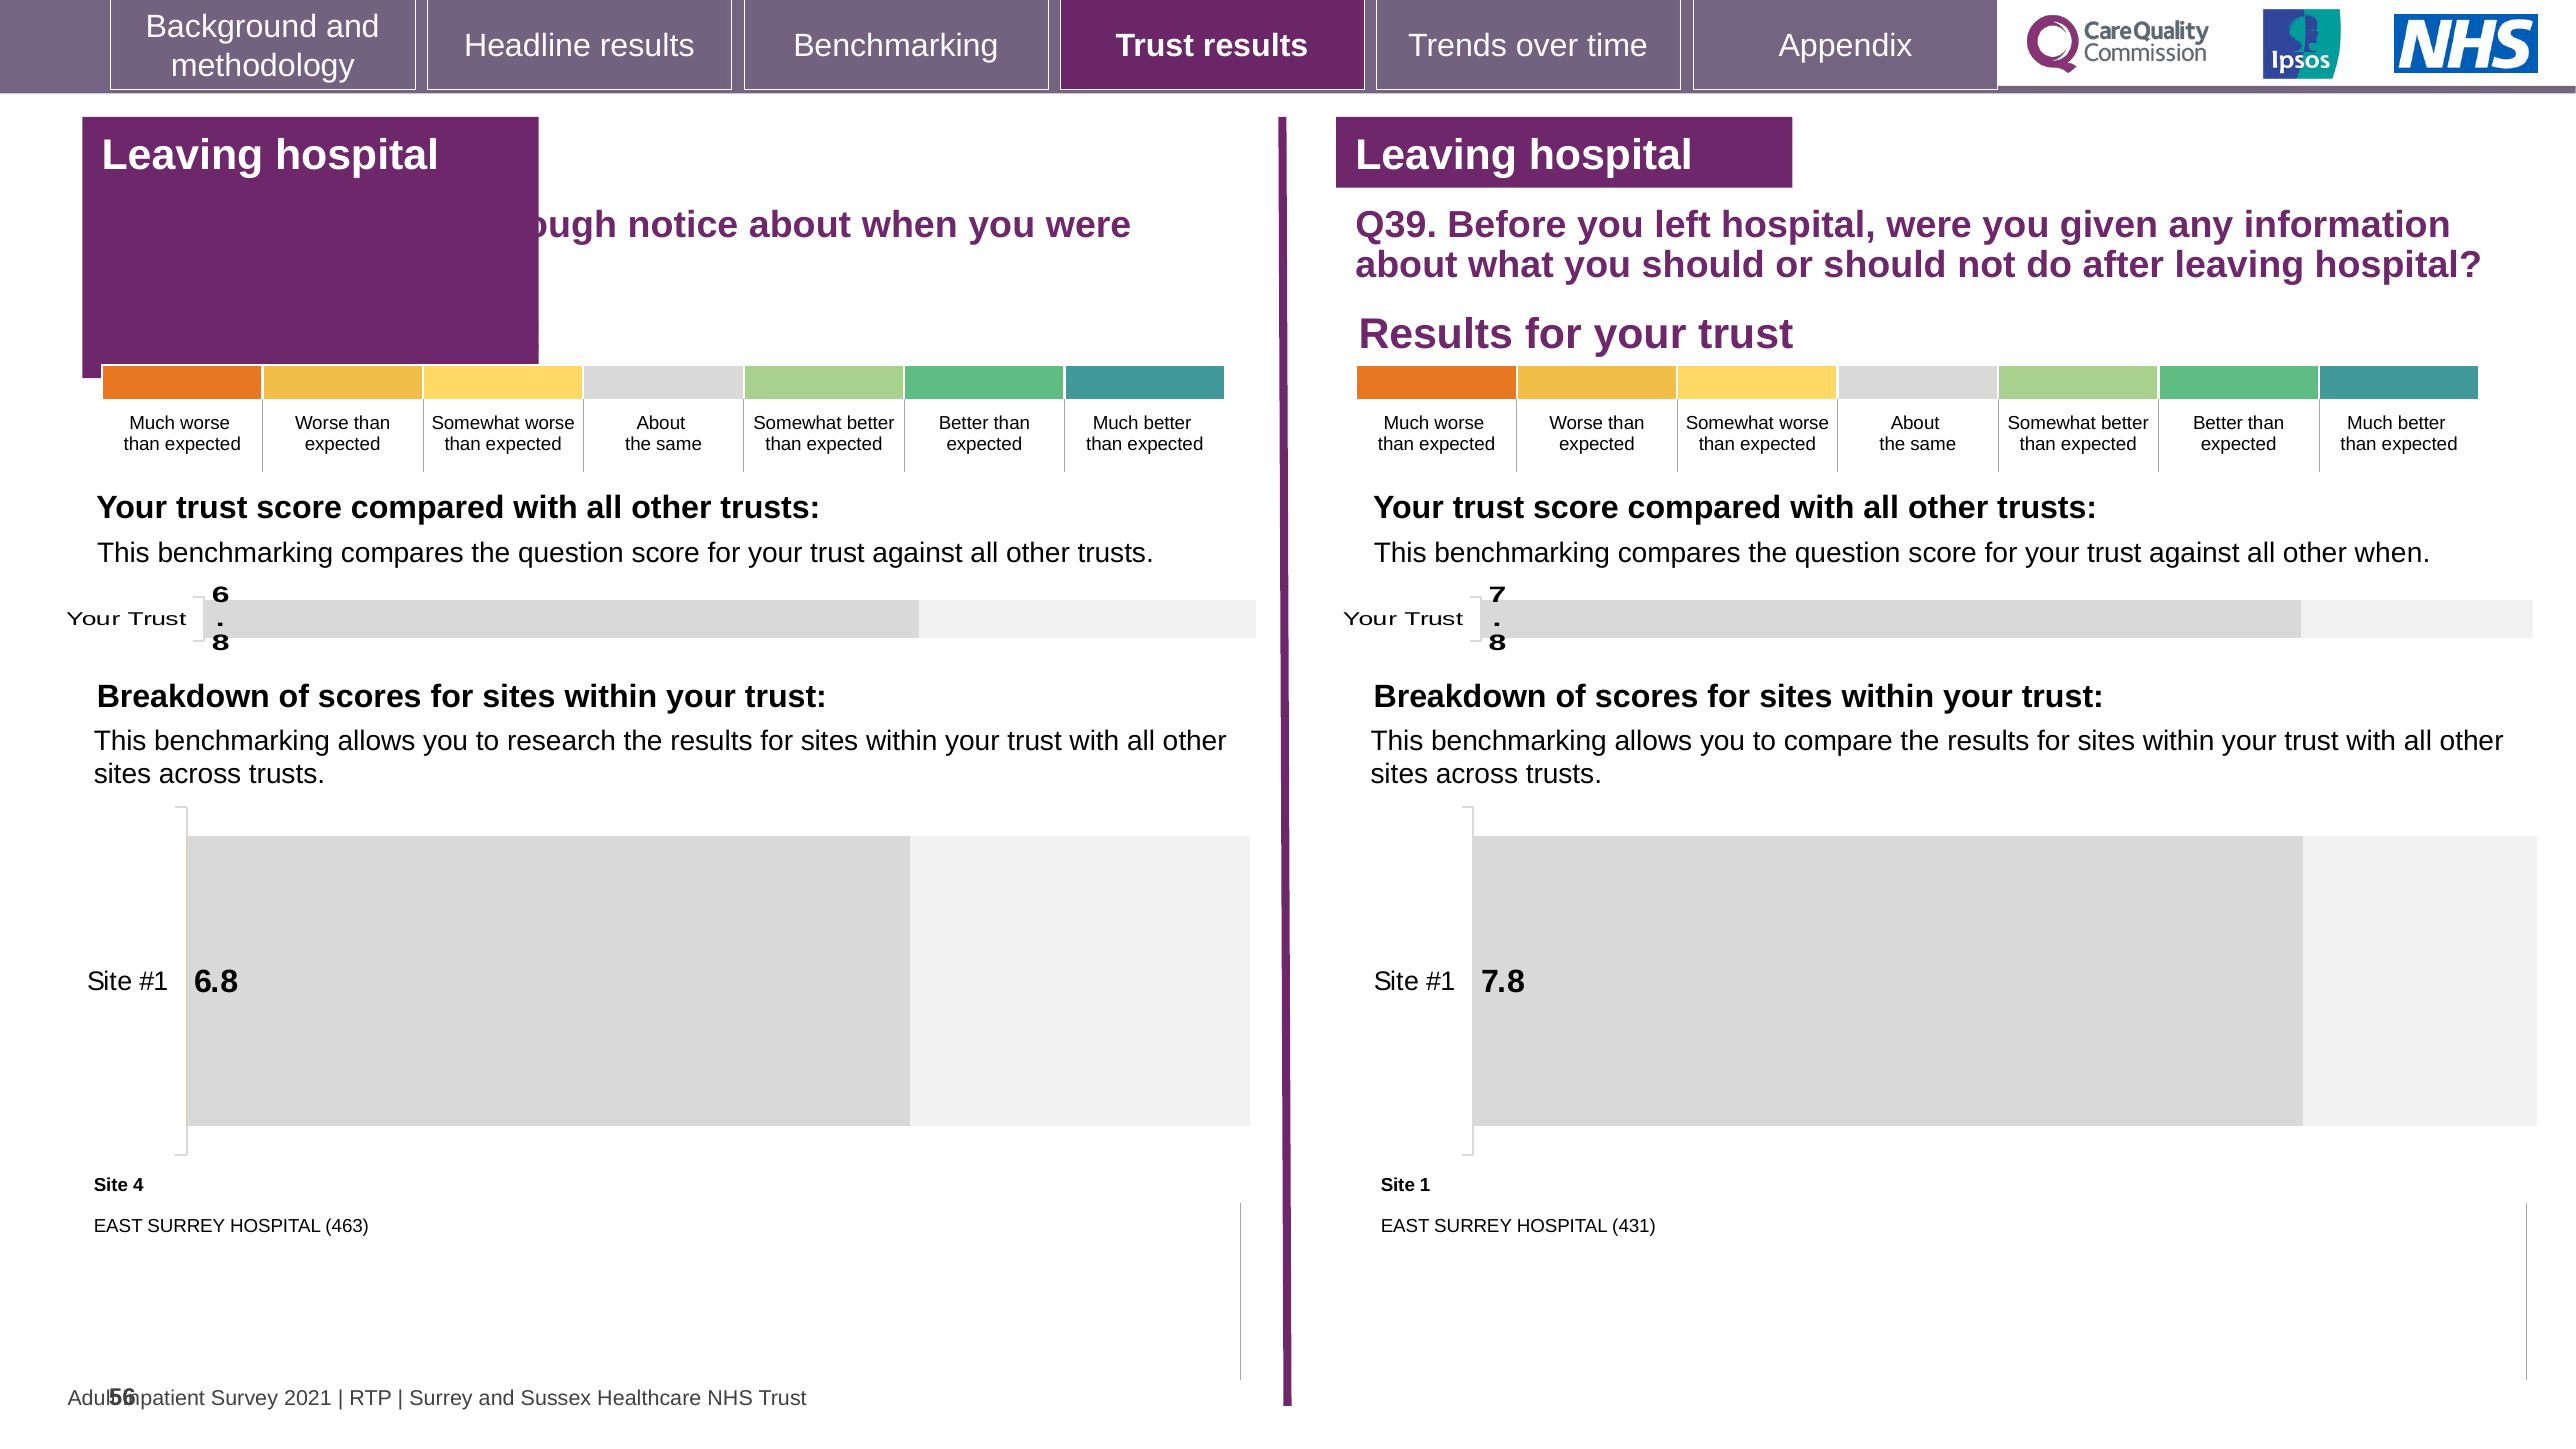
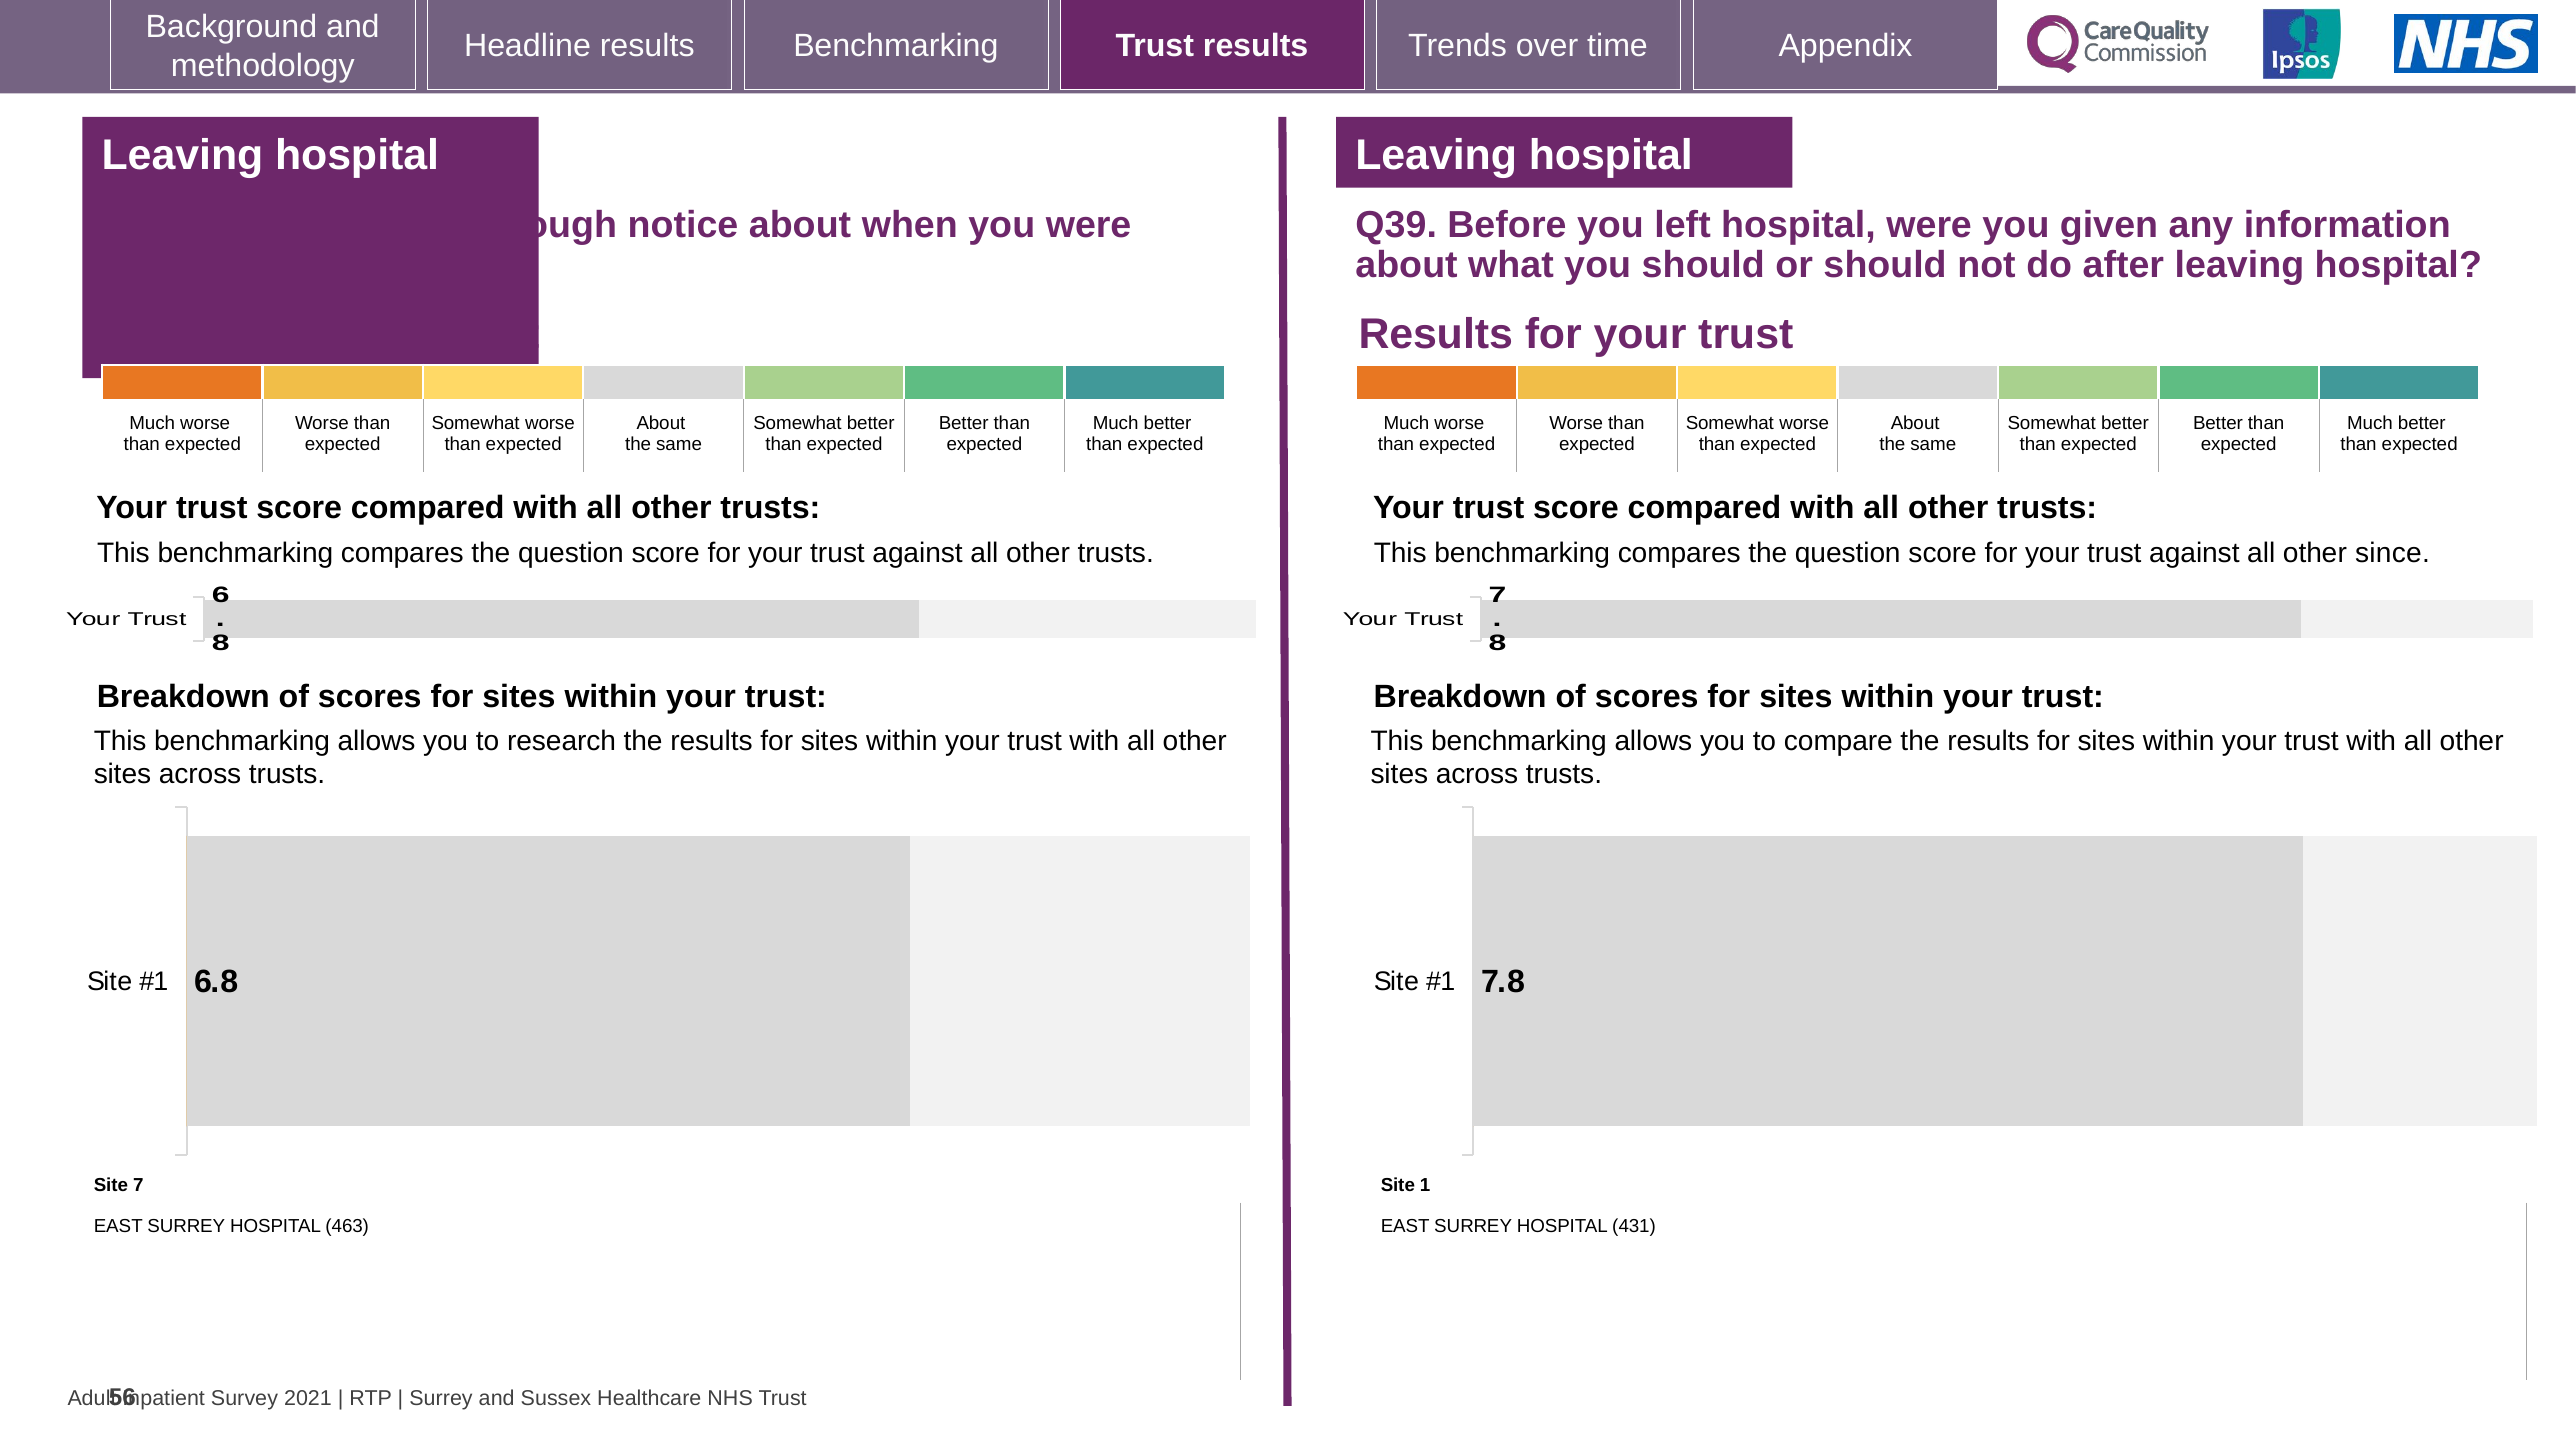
other when: when -> since (2393, 553)
Site 4: 4 -> 7 (138, 1185)
